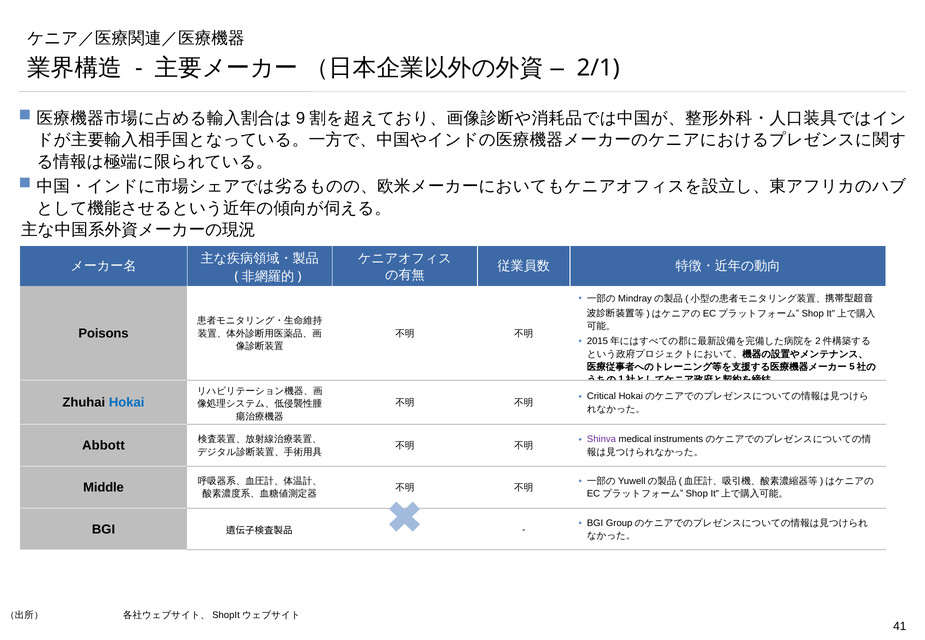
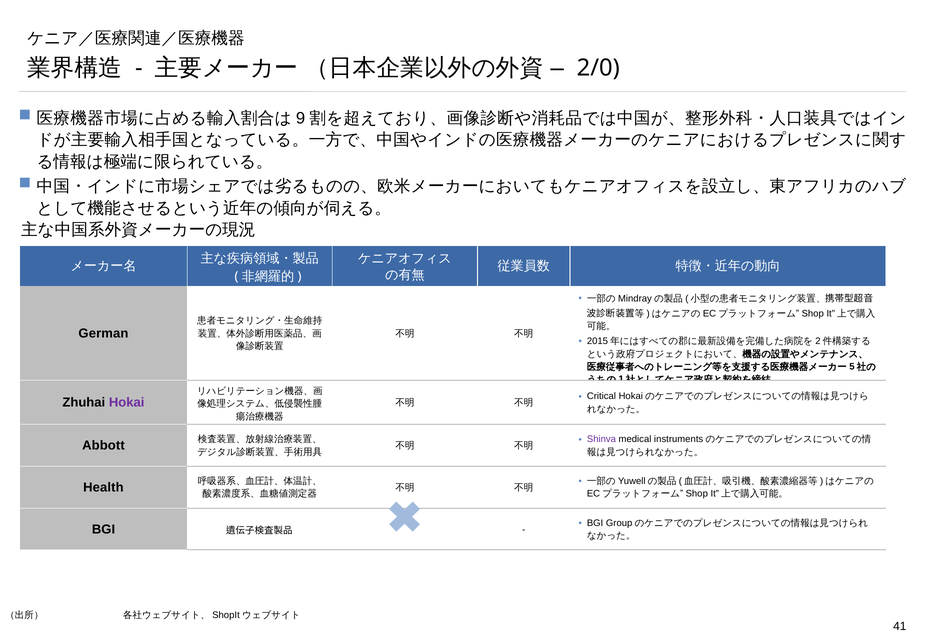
2/1: 2/1 -> 2/0 (598, 68)
Poisons: Poisons -> German (103, 333)
Hokai colour: blue -> purple (127, 403)
Middle: Middle -> Health (103, 488)
